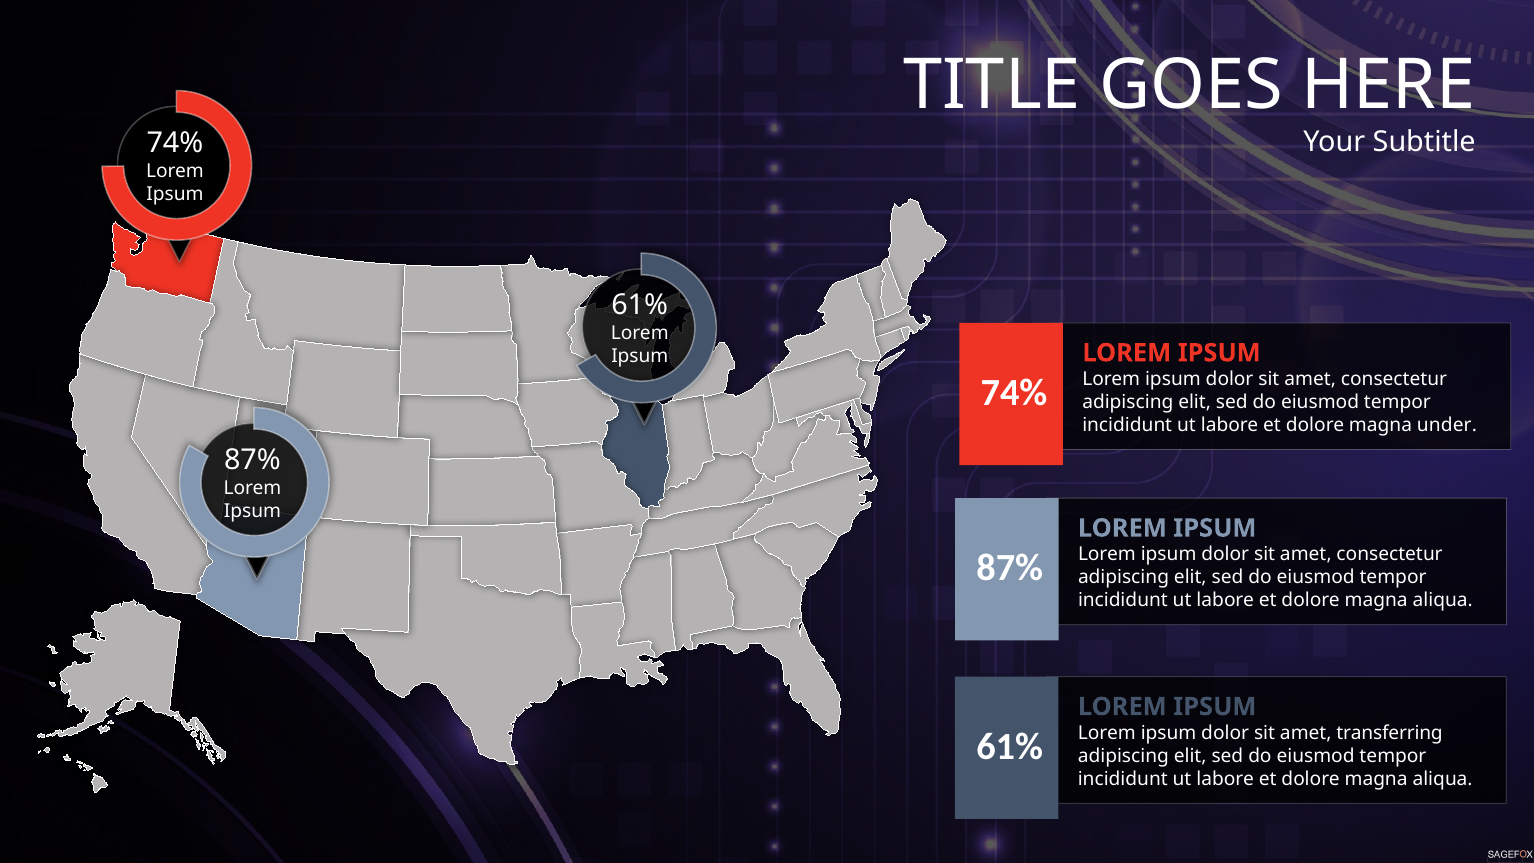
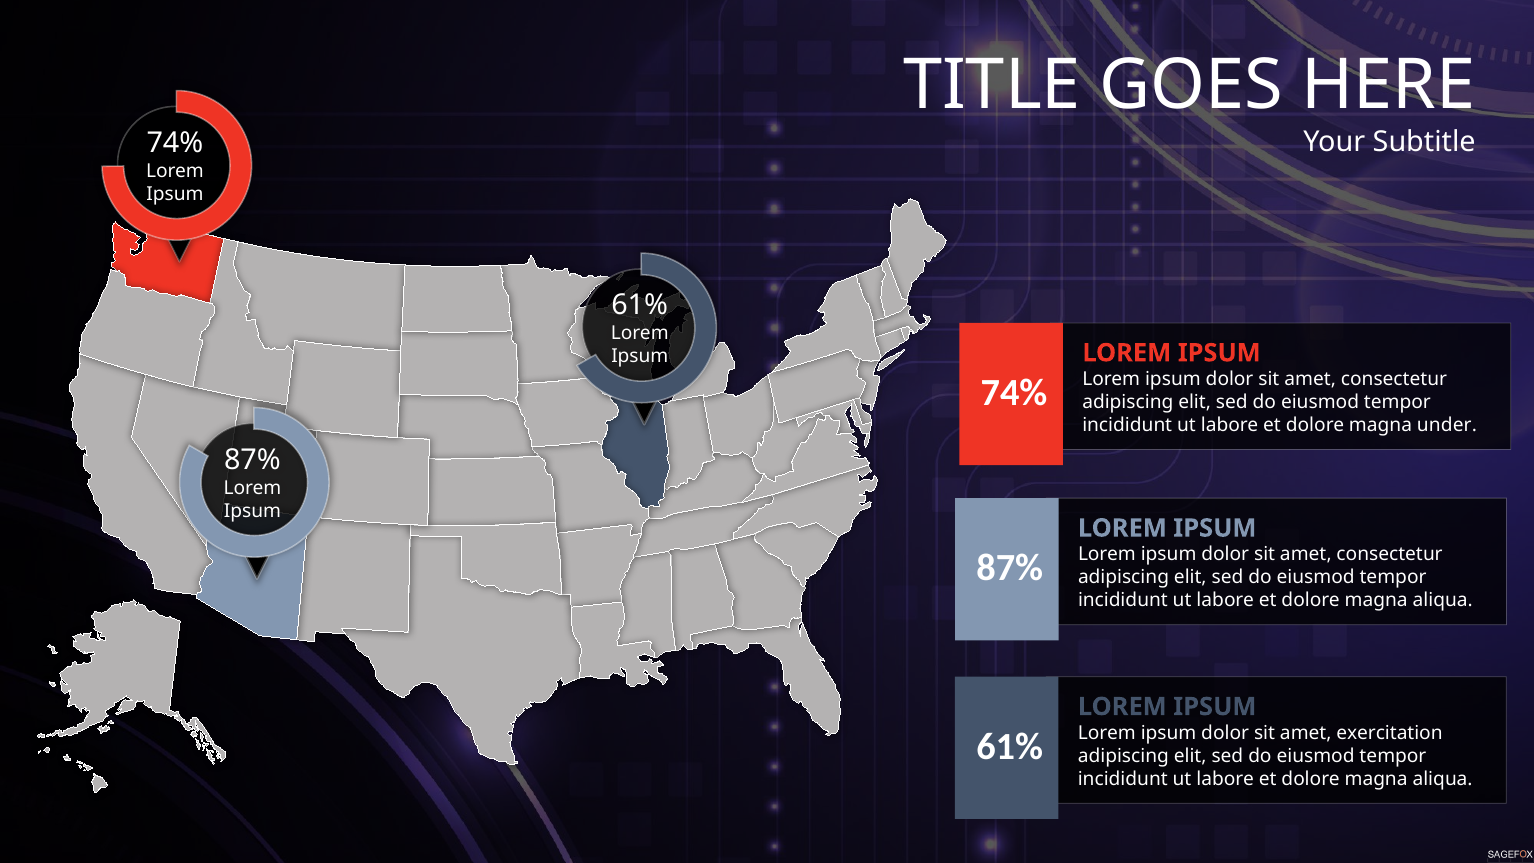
transferring: transferring -> exercitation (1389, 733)
